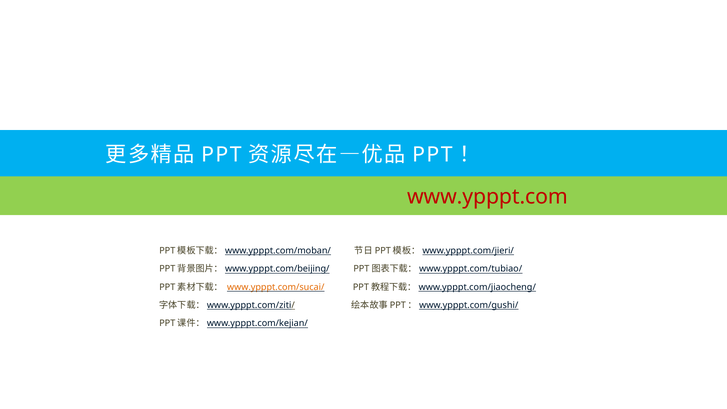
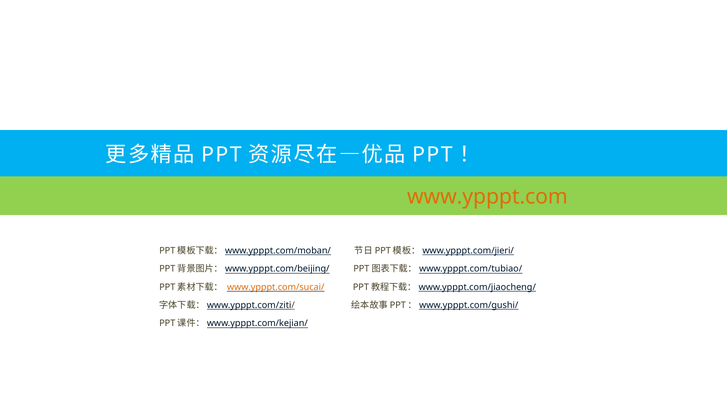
www.ypppt.com colour: red -> orange (487, 197)
